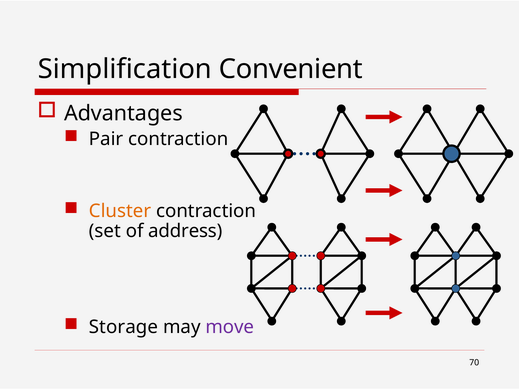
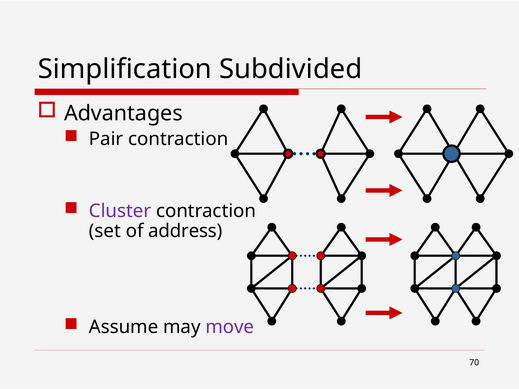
Convenient: Convenient -> Subdivided (291, 69)
Cluster colour: orange -> purple (120, 211)
Storage: Storage -> Assume (124, 327)
